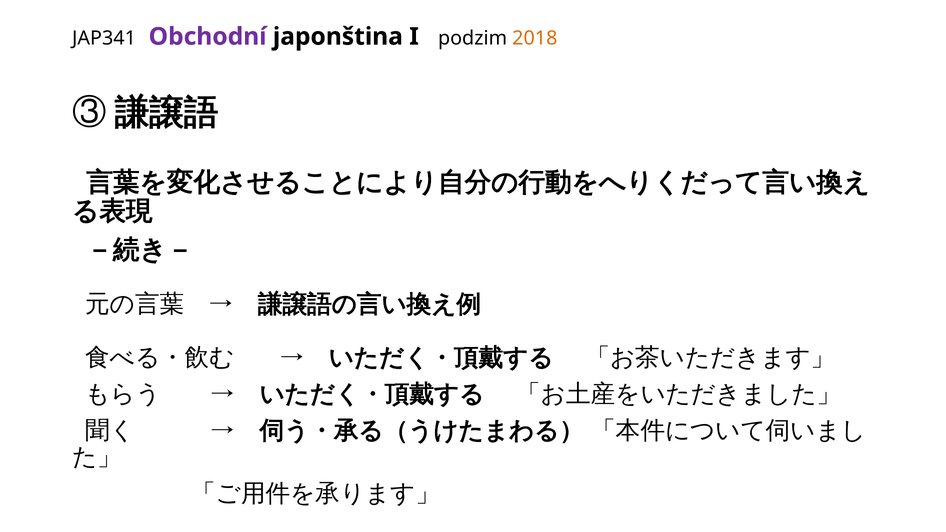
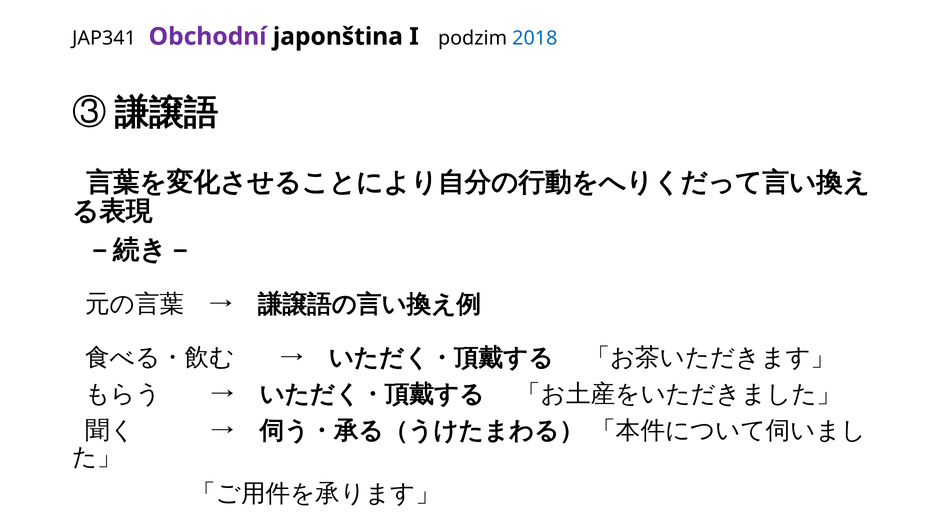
2018 colour: orange -> blue (535, 38)
